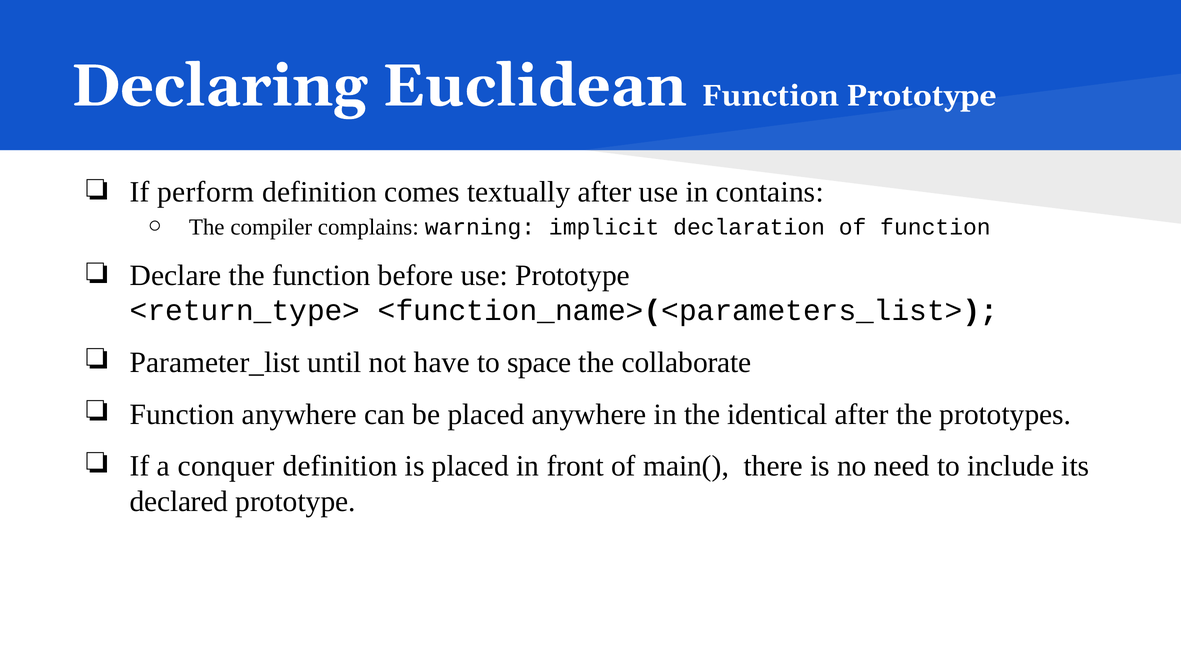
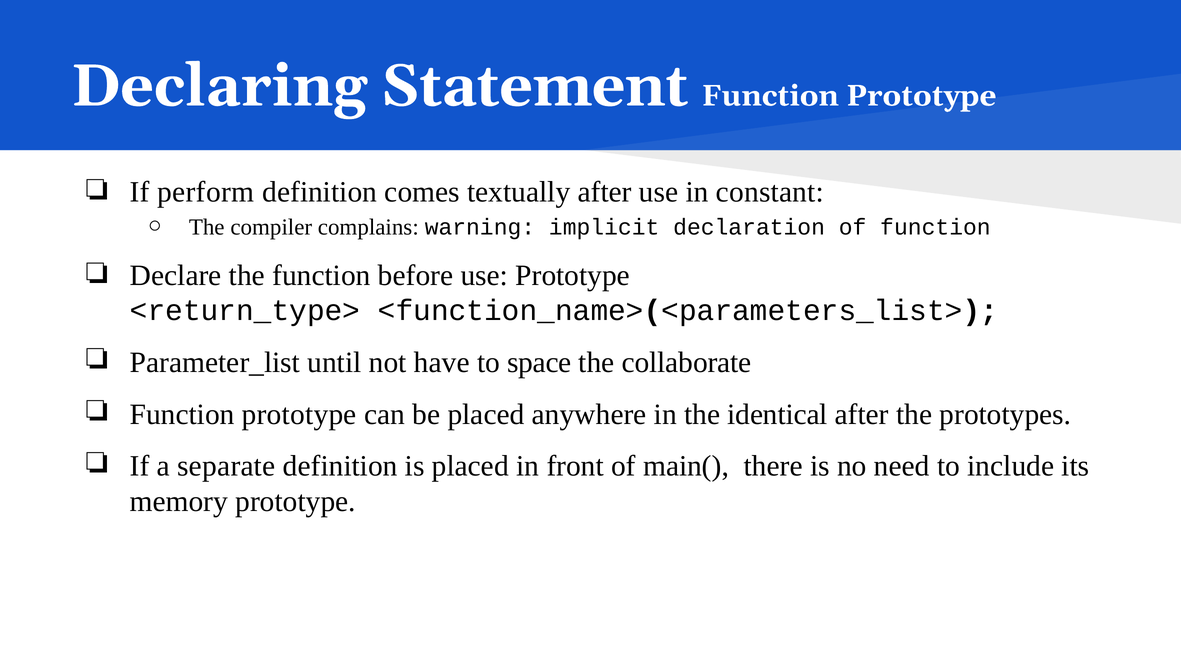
Euclidean: Euclidean -> Statement (535, 86)
contains: contains -> constant (770, 192)
anywhere: anywhere -> prototype (299, 415)
conquer: conquer -> separate (226, 466)
declared: declared -> memory (179, 502)
